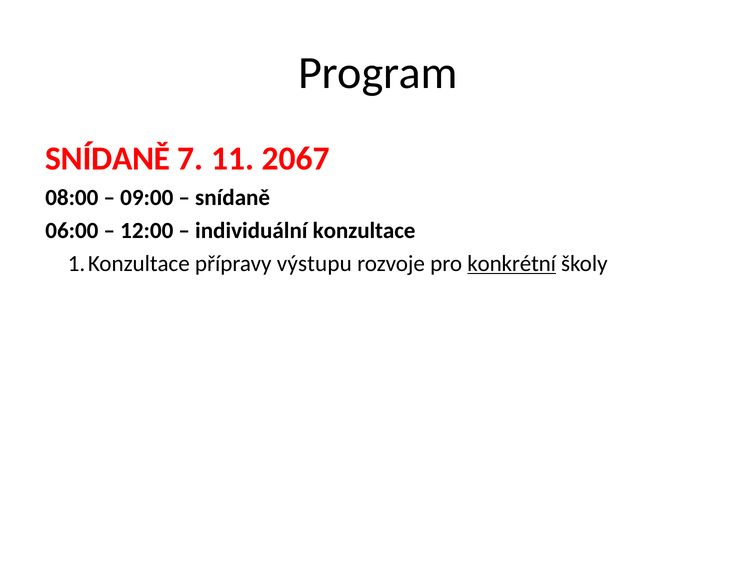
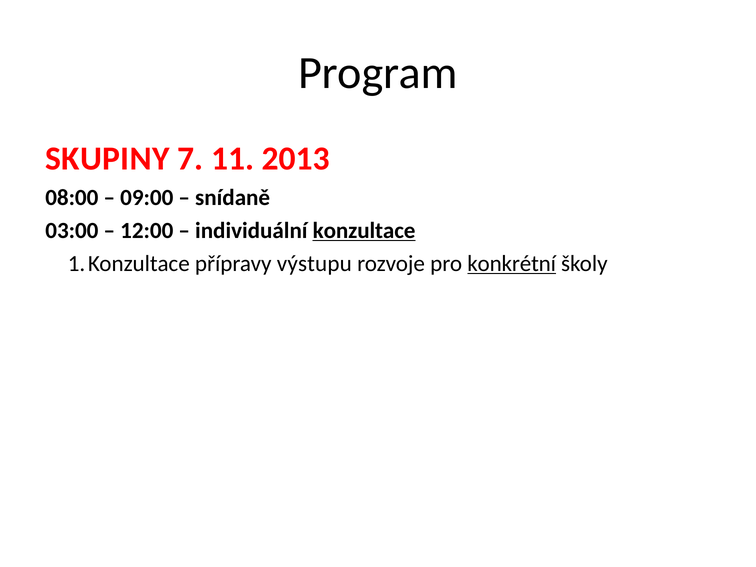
SNÍDANĚ: SNÍDANĚ -> SKUPINY (107, 159)
2067: 2067 -> 2013 (296, 159)
06:00: 06:00 -> 03:00 (72, 231)
konzultace underline: none -> present (364, 231)
